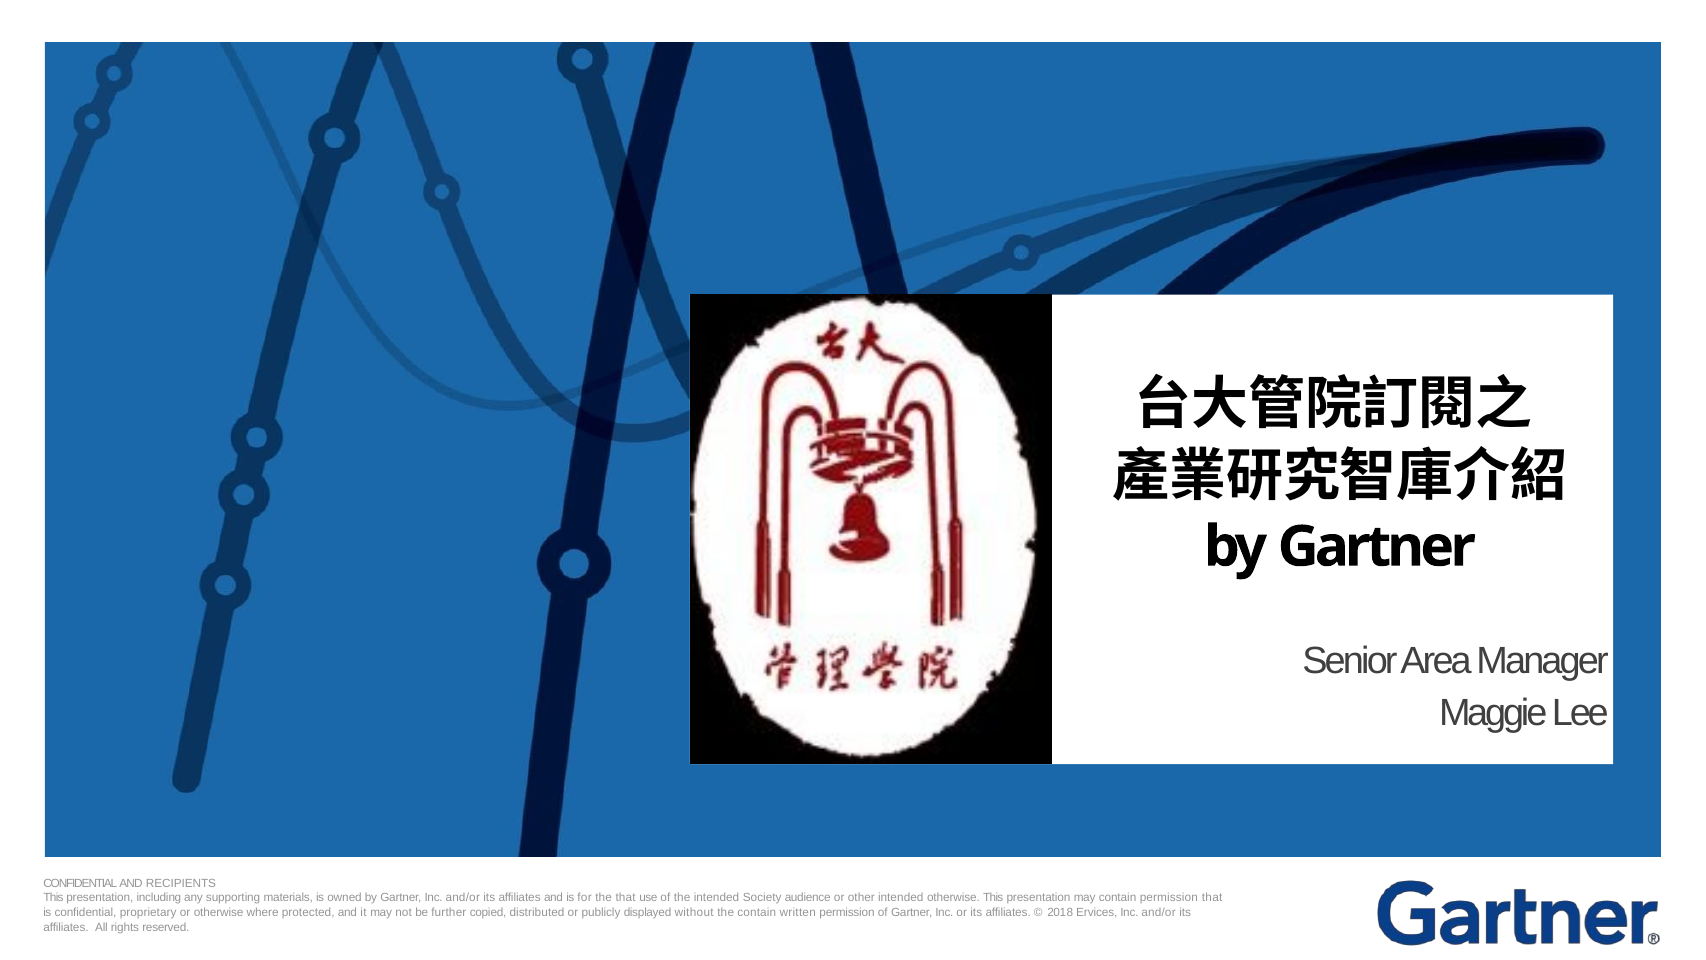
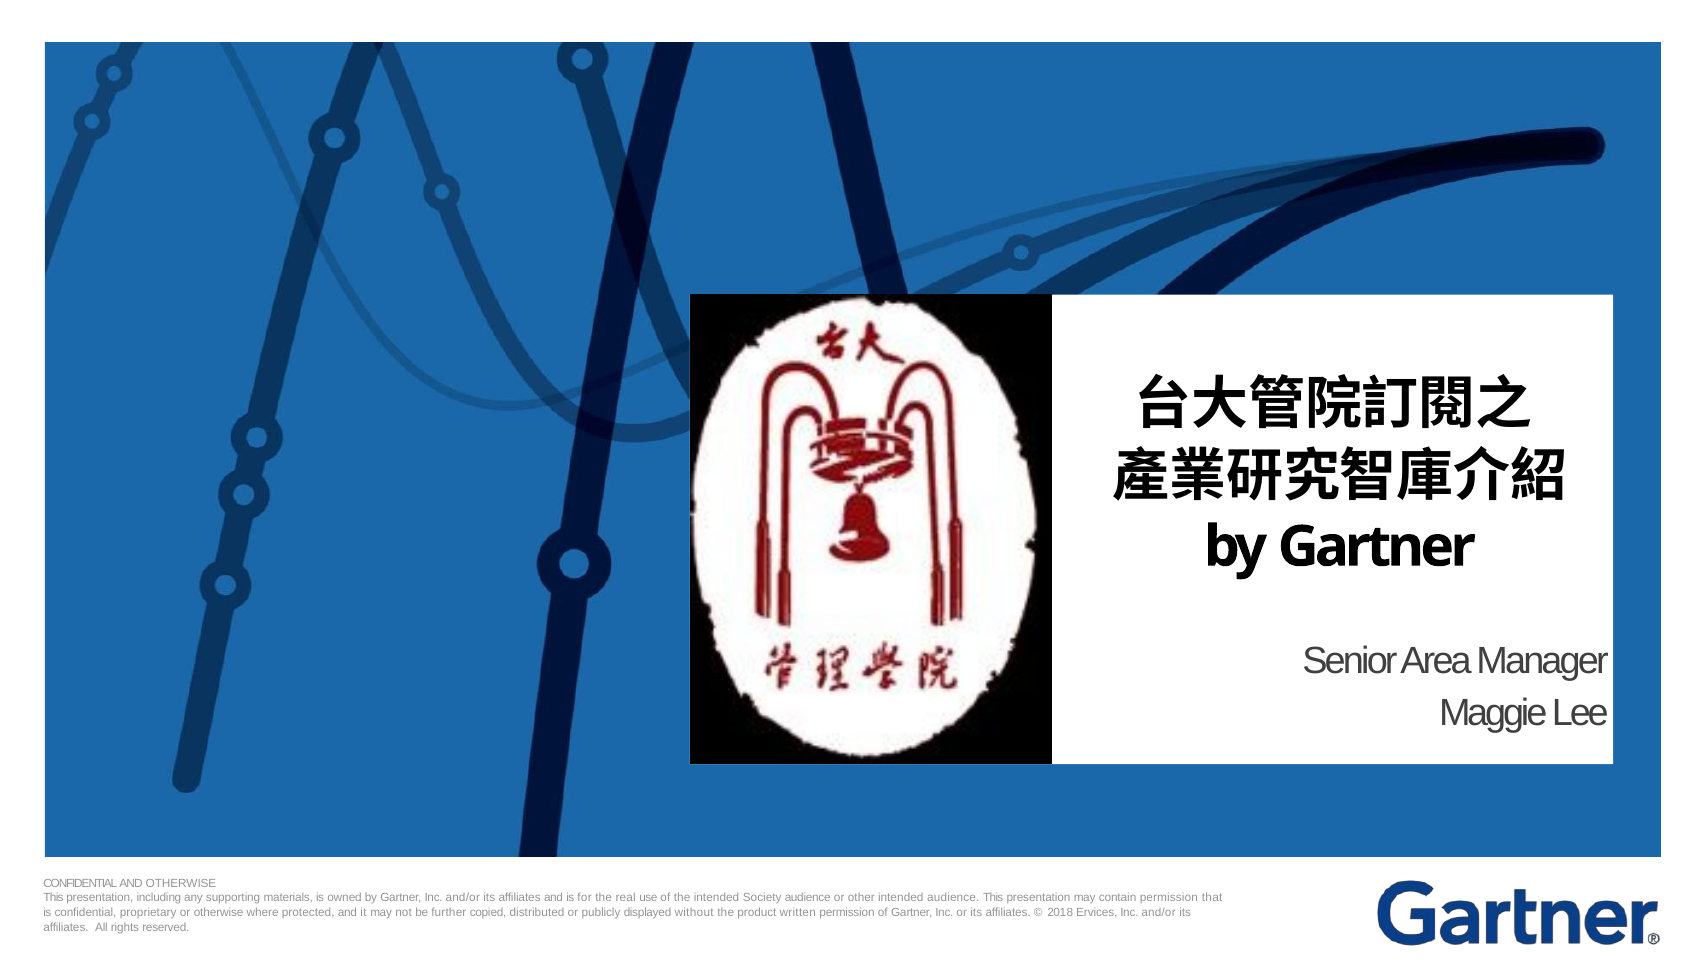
AND RECIPIENTS: RECIPIENTS -> OTHERWISE (181, 883)
the that: that -> real (626, 898)
intended otherwise: otherwise -> audience (953, 898)
the contain: contain -> product (757, 913)
